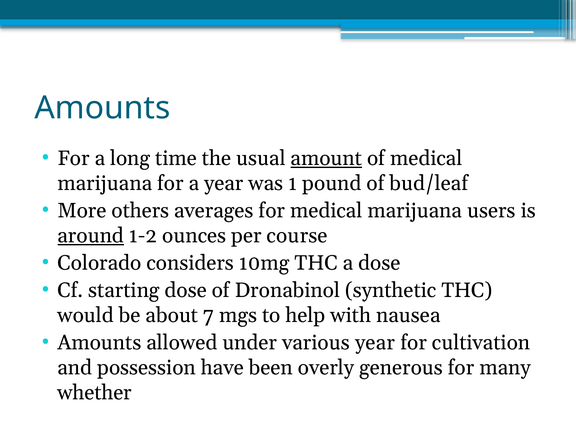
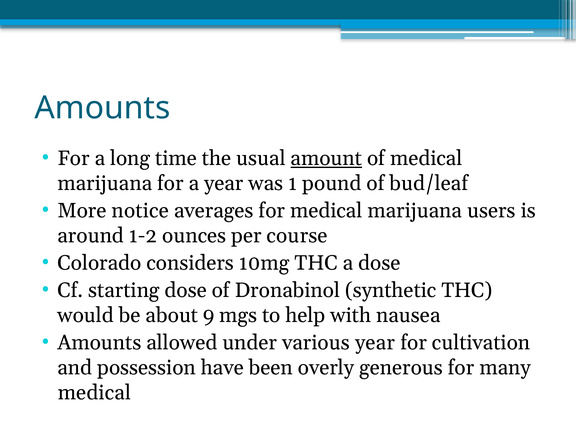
others: others -> notice (140, 211)
around underline: present -> none (91, 236)
7: 7 -> 9 (209, 315)
whether: whether -> medical (94, 393)
